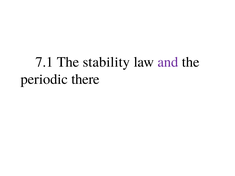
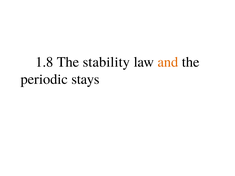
7.1: 7.1 -> 1.8 (44, 62)
and colour: purple -> orange (168, 62)
there: there -> stays (85, 79)
